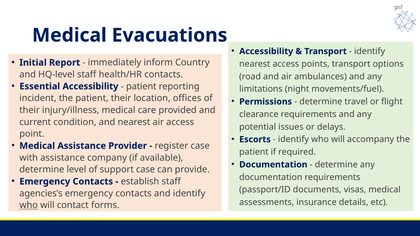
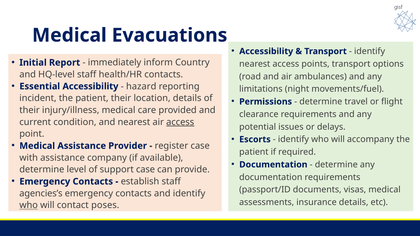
patient: patient -> hazard (141, 86)
location offices: offices -> details (187, 98)
access underline: none -> present (180, 122)
forms: forms -> poses (105, 205)
